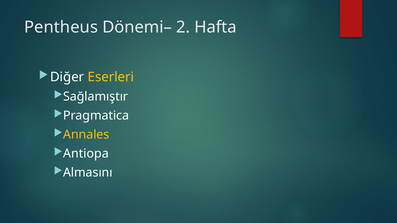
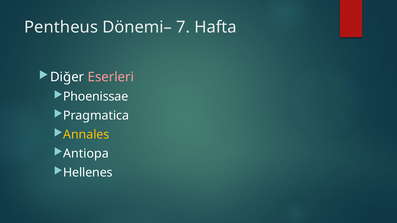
2: 2 -> 7 (183, 27)
Eserleri colour: yellow -> pink (111, 77)
Sağlamıştır: Sağlamıştır -> Phoenissae (96, 97)
Almasını: Almasını -> Hellenes (88, 173)
